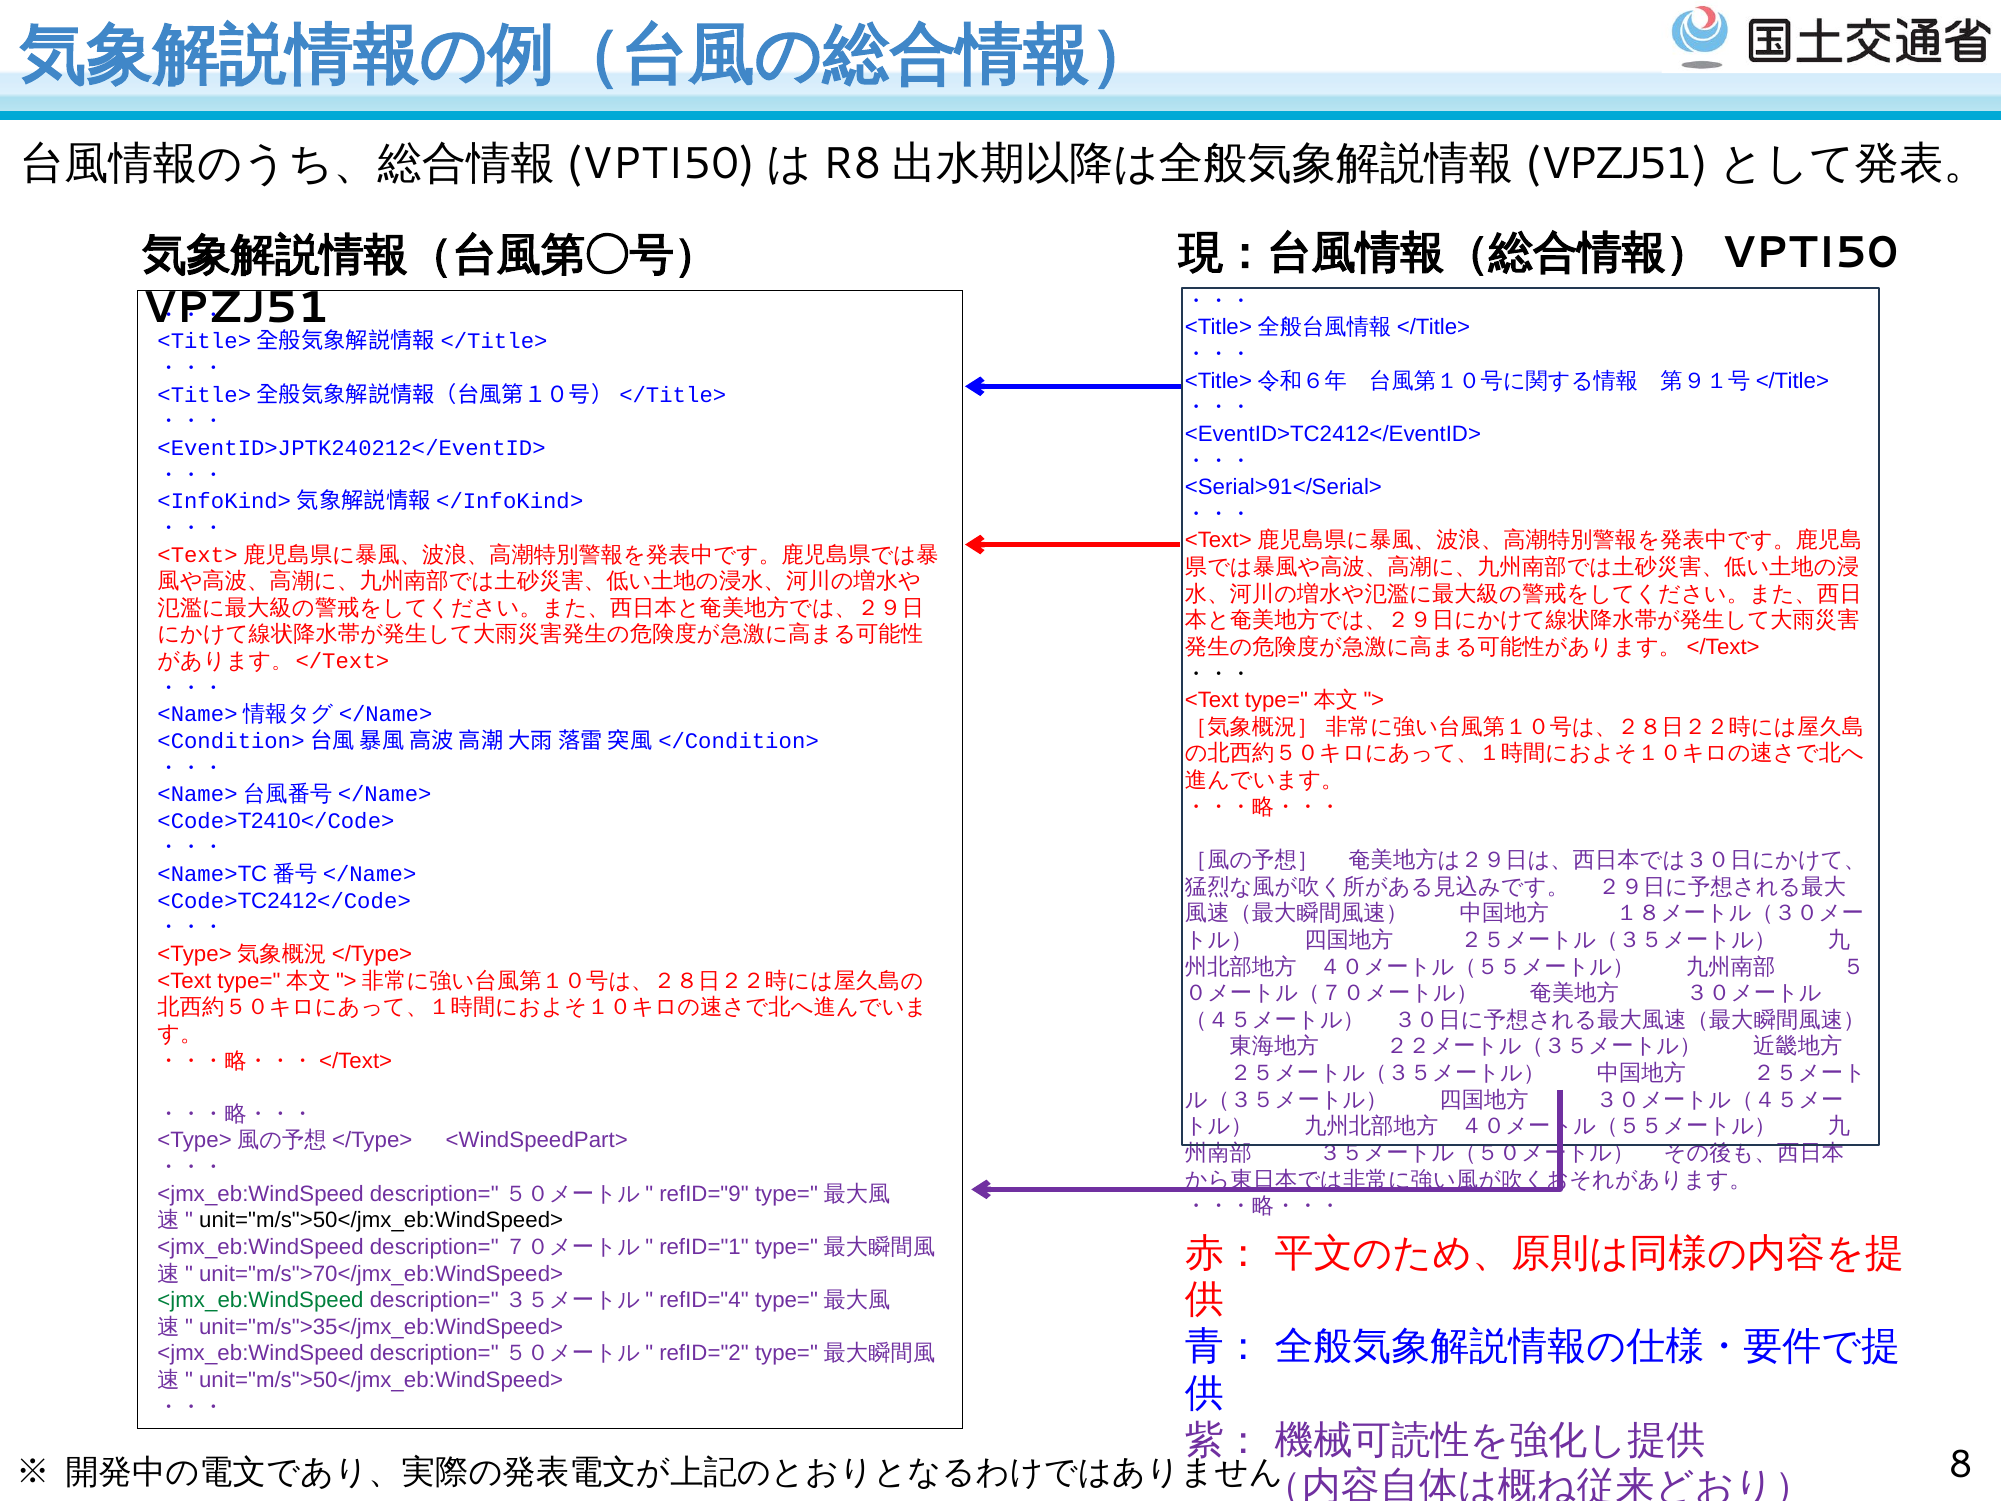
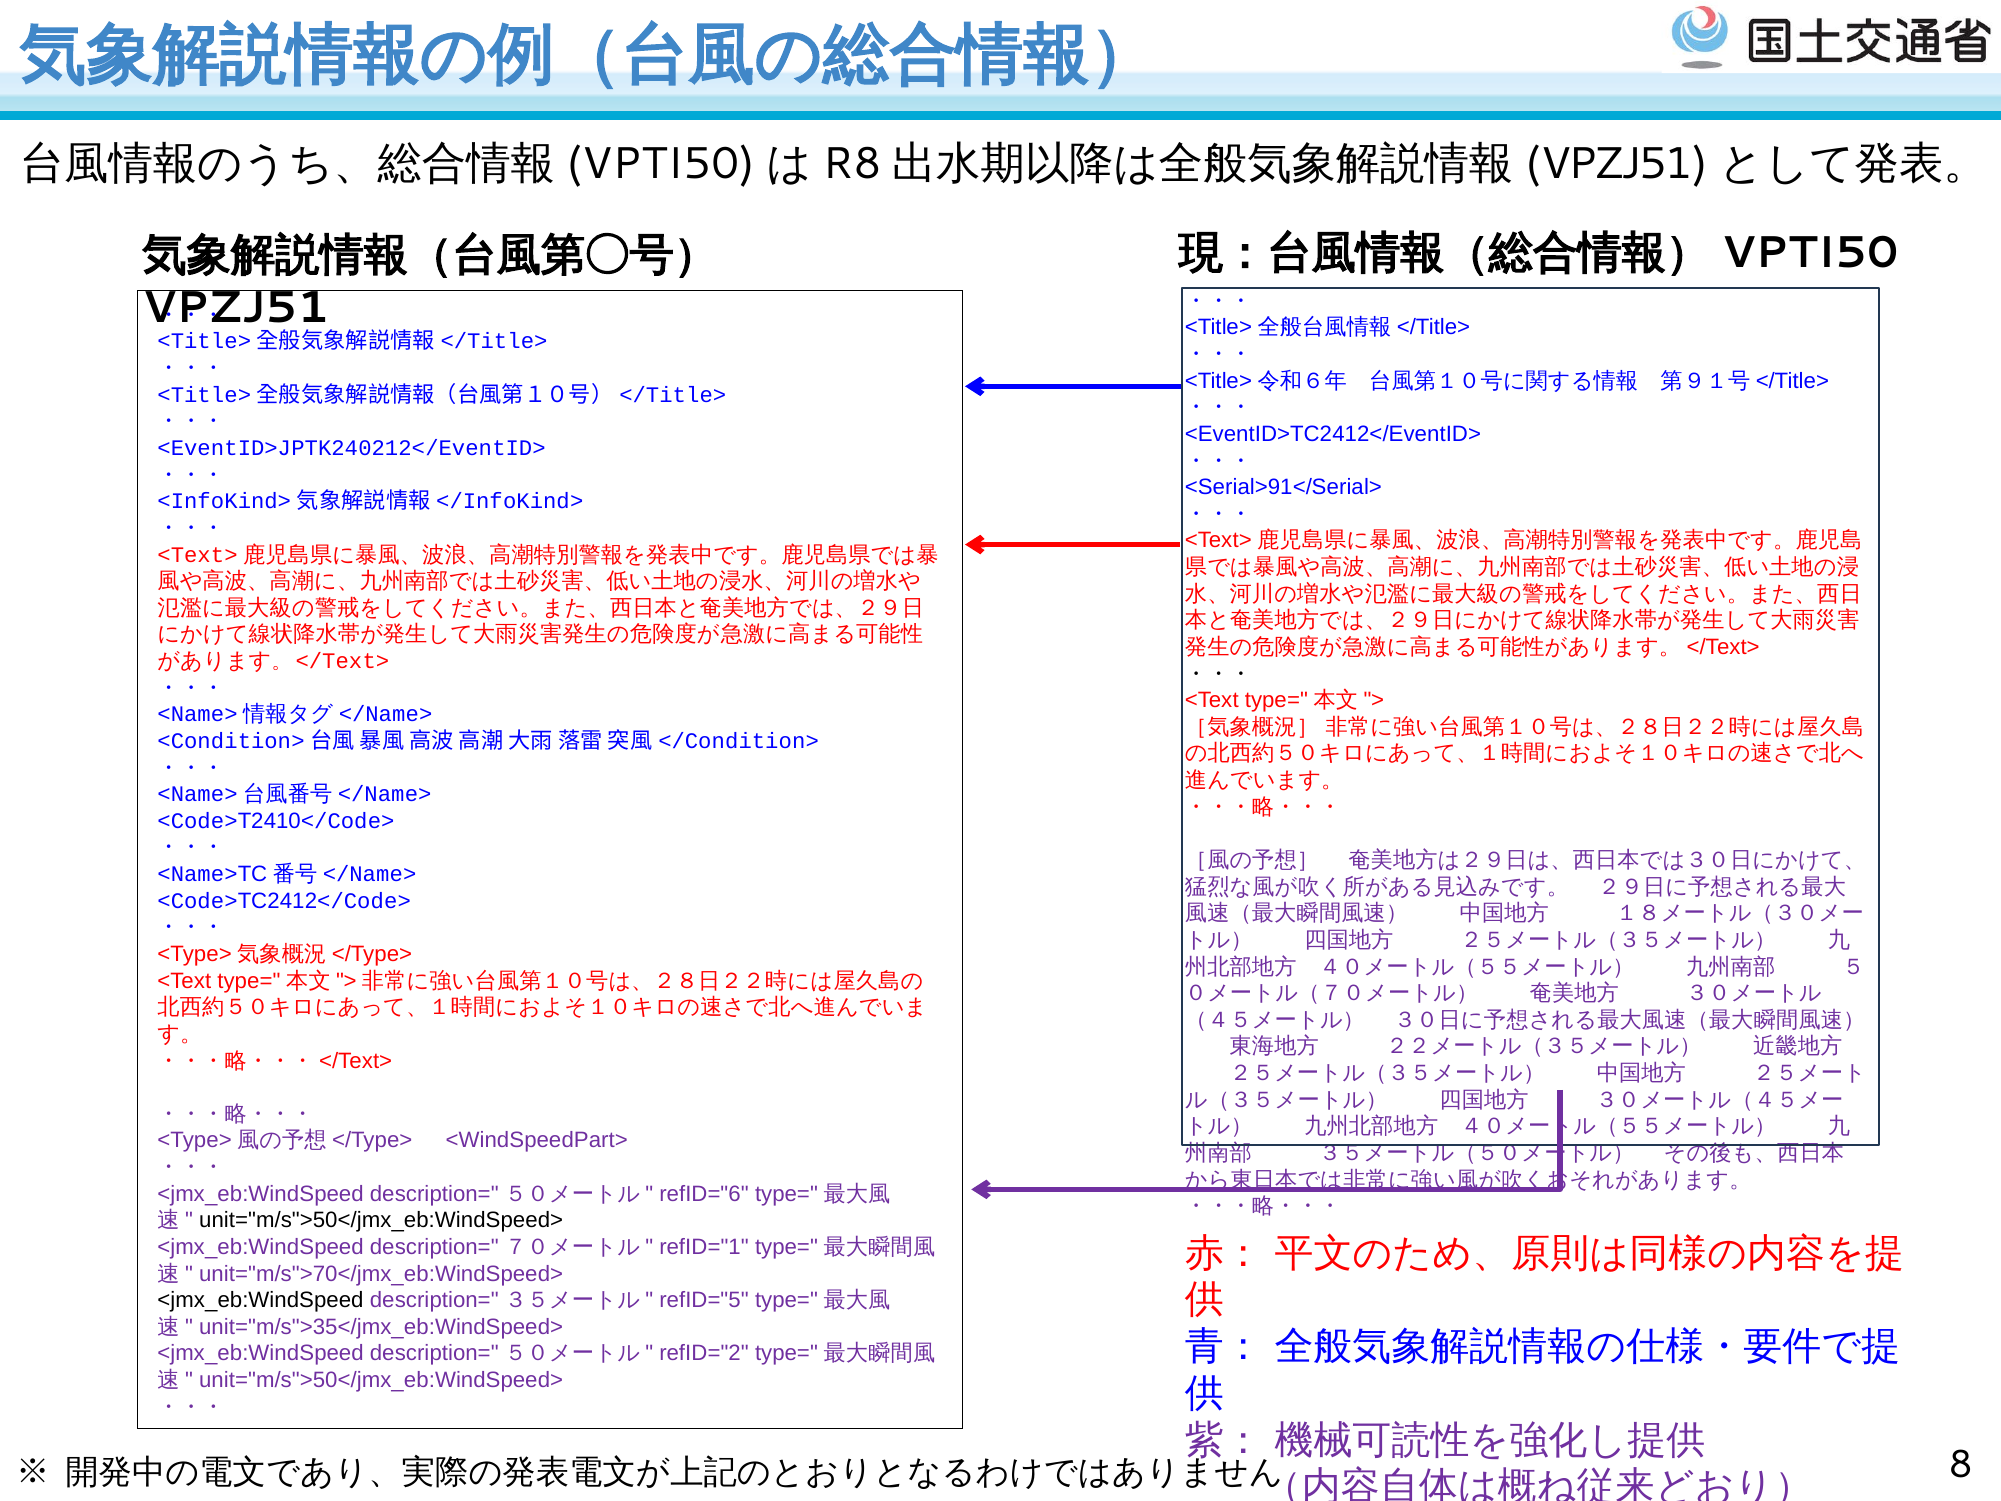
refID="9: refID="9 -> refID="6 (704, 1194)
<jmx_eb:WindSpeed colour: green -> black (261, 1300)
refID="4: refID="4 -> refID="5 (704, 1300)
